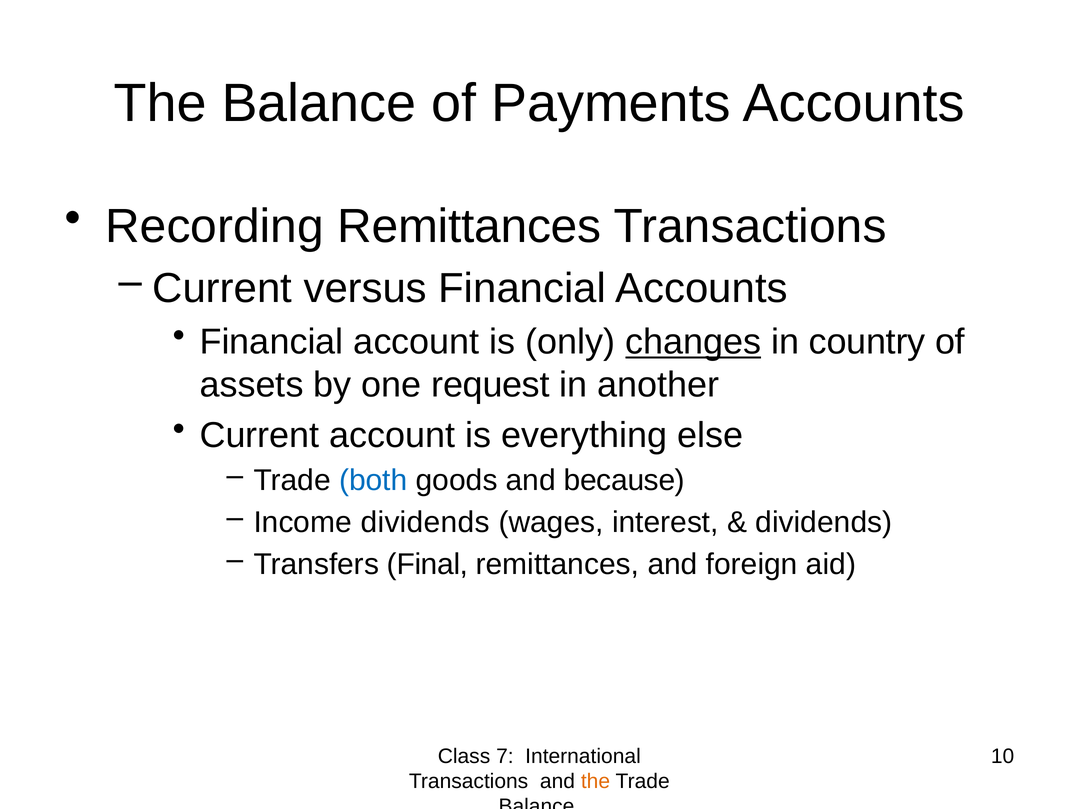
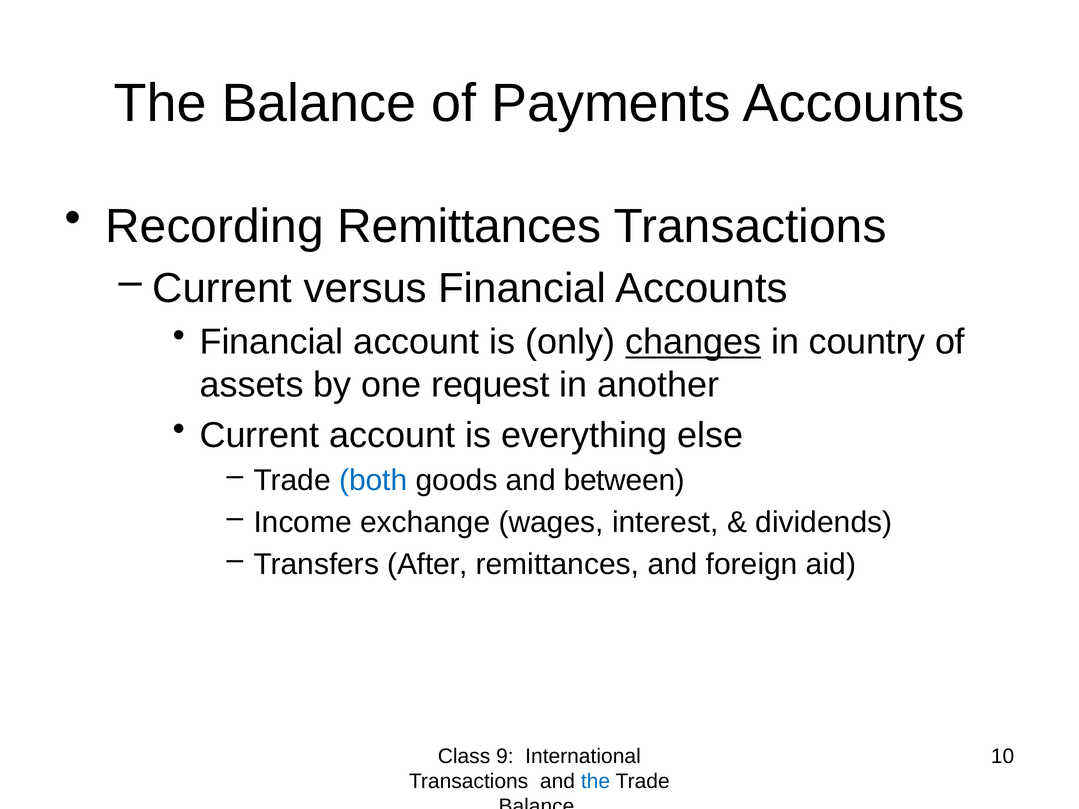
because: because -> between (624, 480)
Income dividends: dividends -> exchange (425, 522)
Final: Final -> After (428, 564)
7: 7 -> 9 (505, 756)
the colour: orange -> blue (595, 782)
